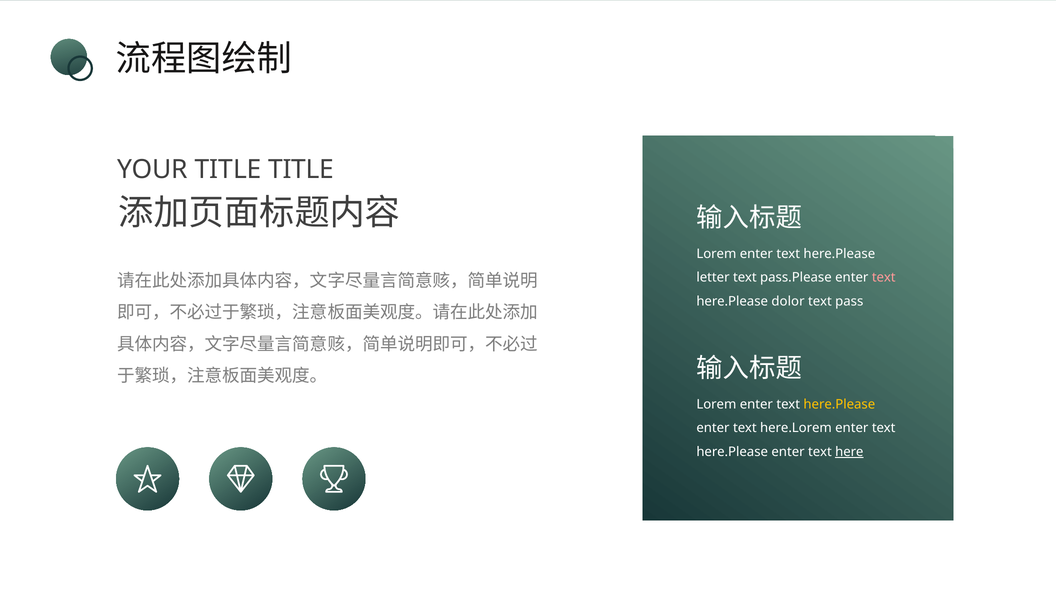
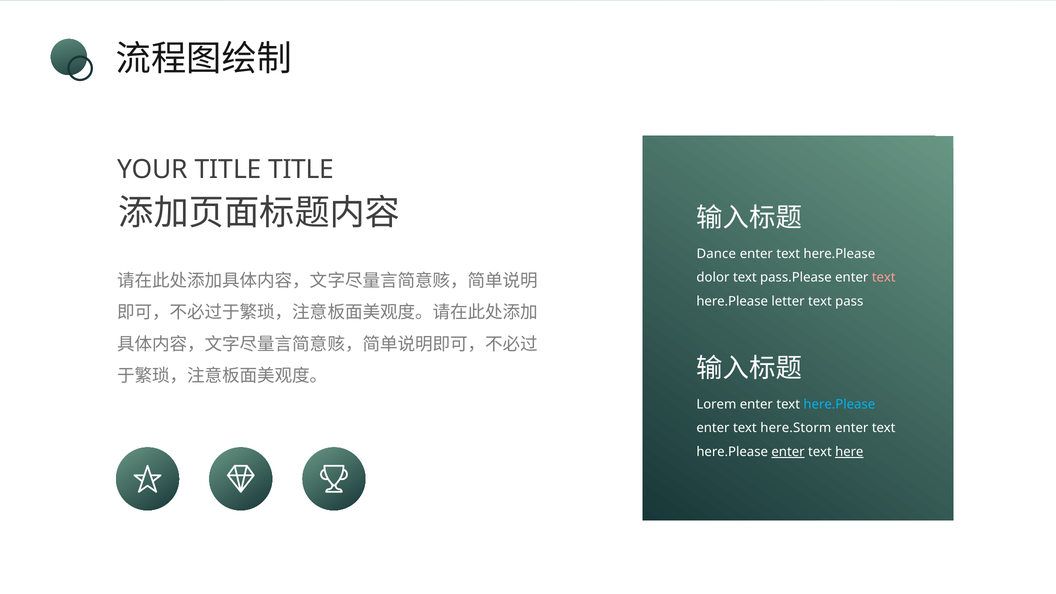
Lorem: Lorem -> Dance (716, 254)
letter: letter -> dolor (713, 278)
dolor: dolor -> letter (788, 301)
here.Please colour: yellow -> light blue (839, 404)
here.Lorem: here.Lorem -> here.Storm (796, 428)
enter underline: none -> present (788, 452)
